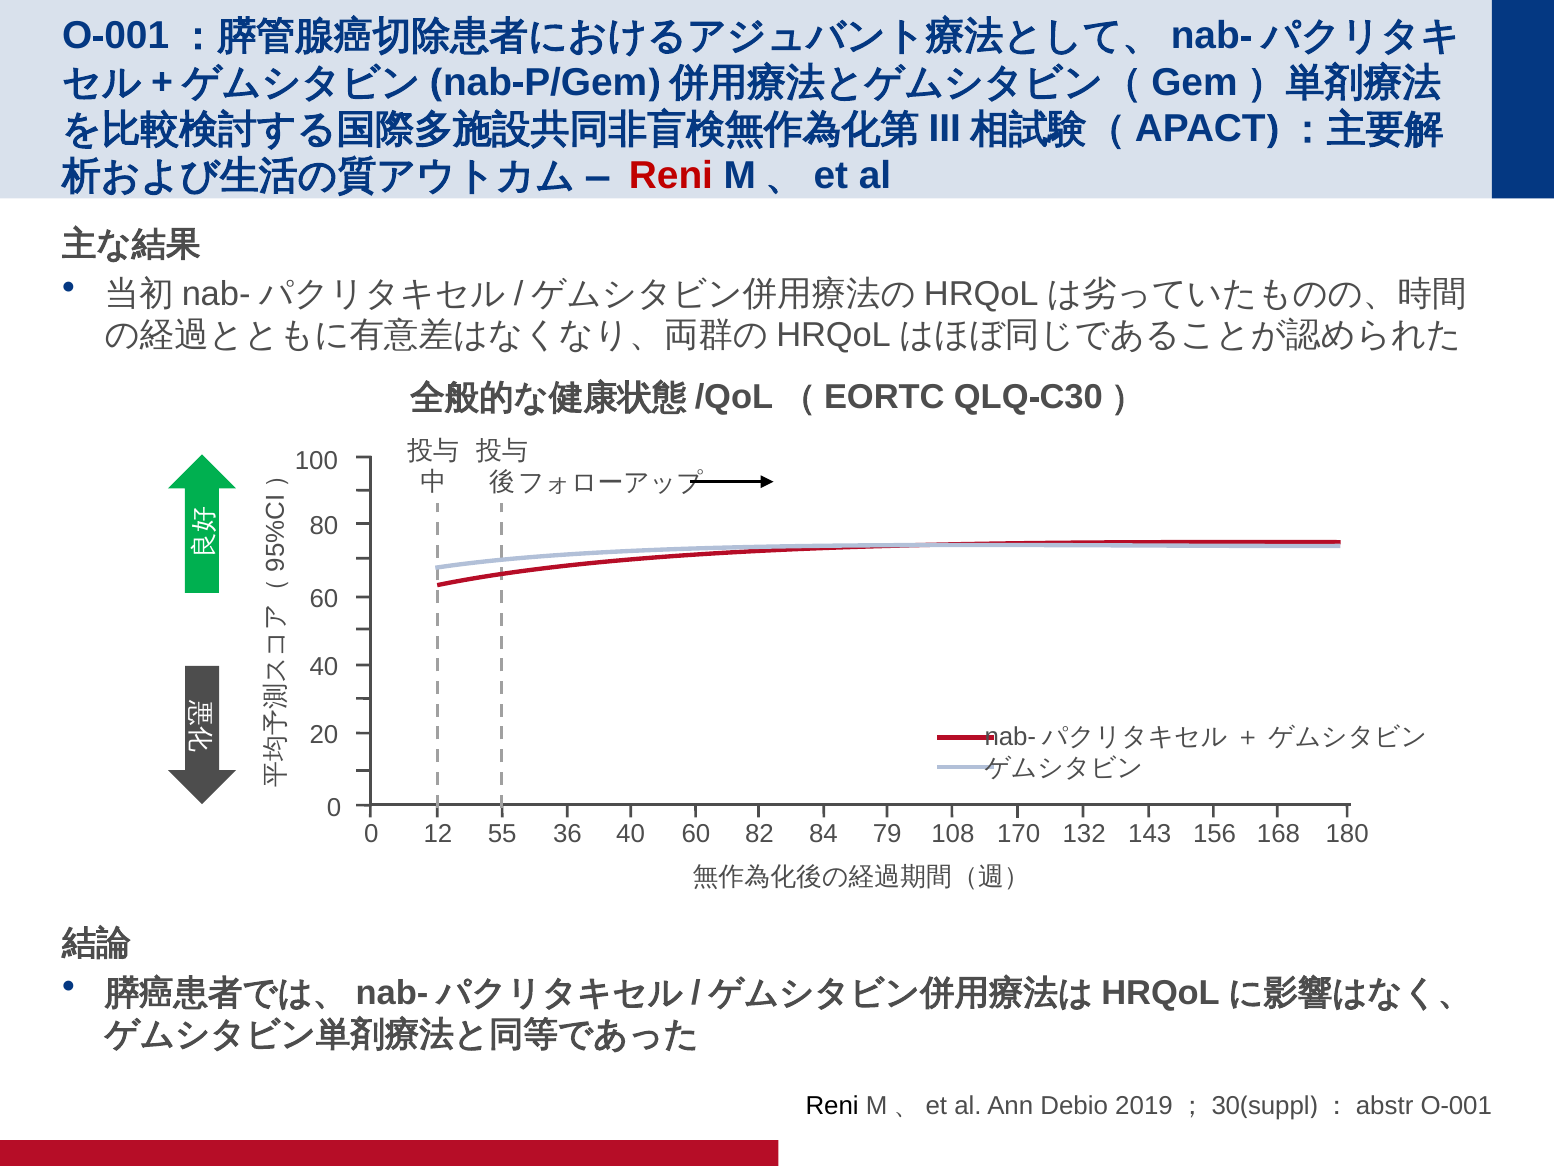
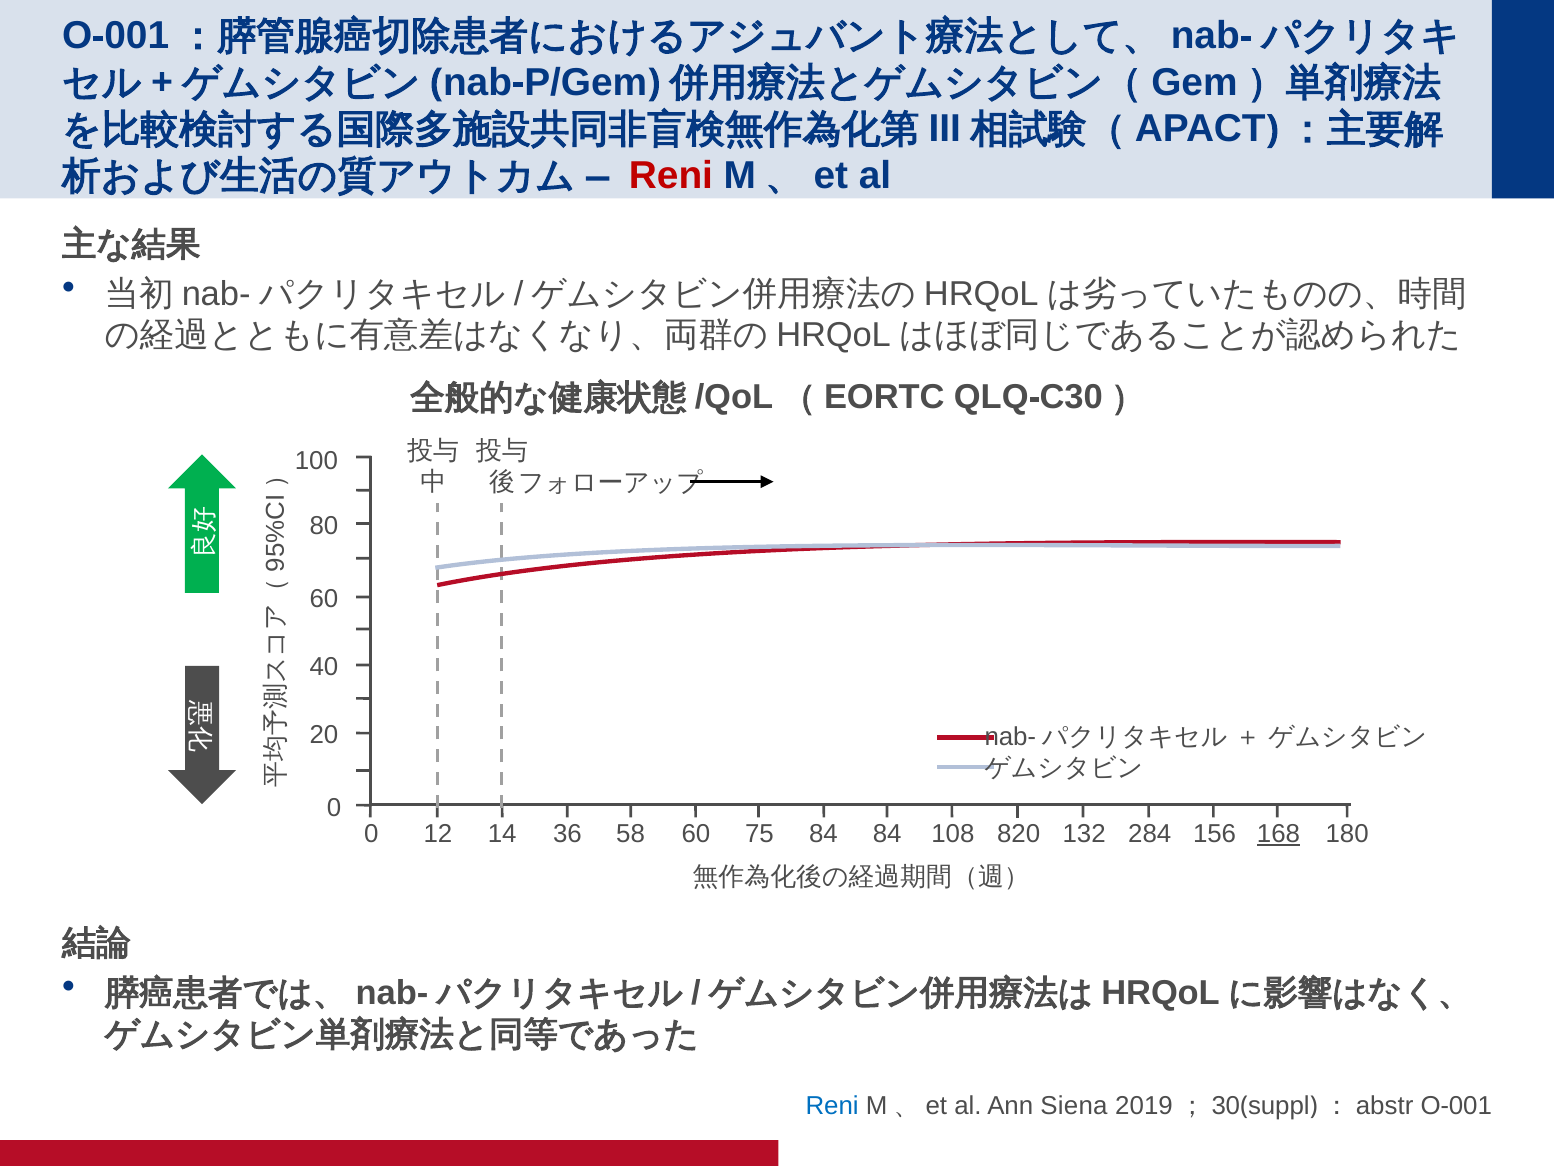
55: 55 -> 14 (502, 833)
36 40: 40 -> 58 (631, 833)
82: 82 -> 75 (759, 833)
84 79: 79 -> 84 (887, 833)
170: 170 -> 820 (1019, 833)
143: 143 -> 284 (1150, 833)
168 underline: none -> present (1278, 833)
Reni colour: black -> blue (832, 1105)
Debio: Debio -> Siena (1074, 1105)
